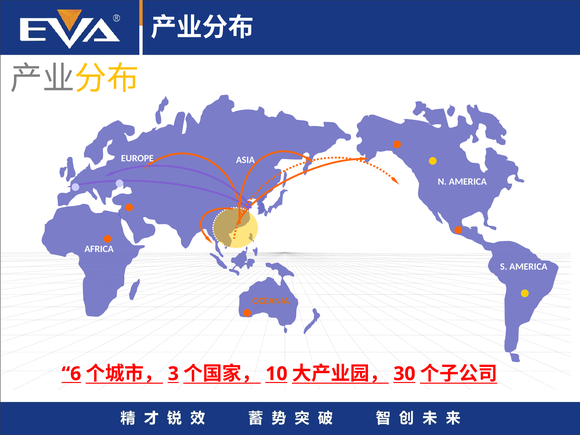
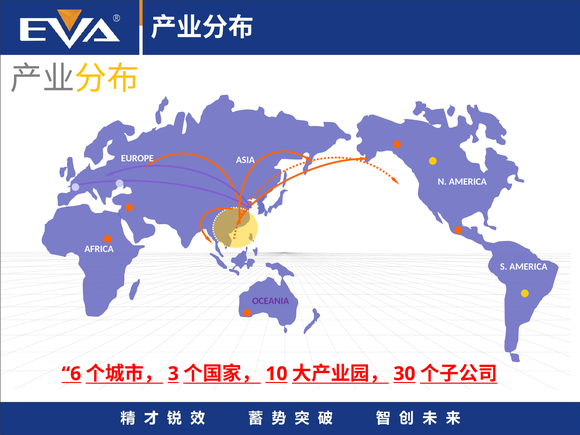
OCEANIA colour: orange -> purple (271, 301)
